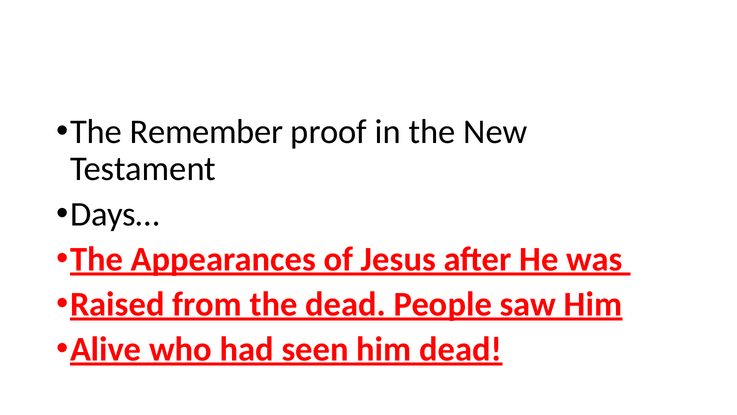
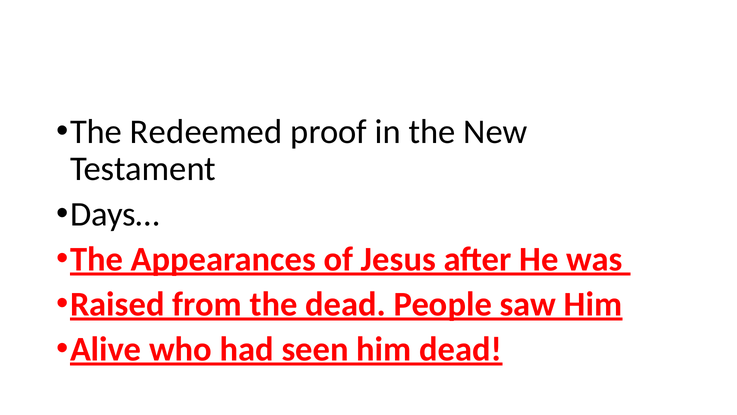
Remember: Remember -> Redeemed (206, 132)
